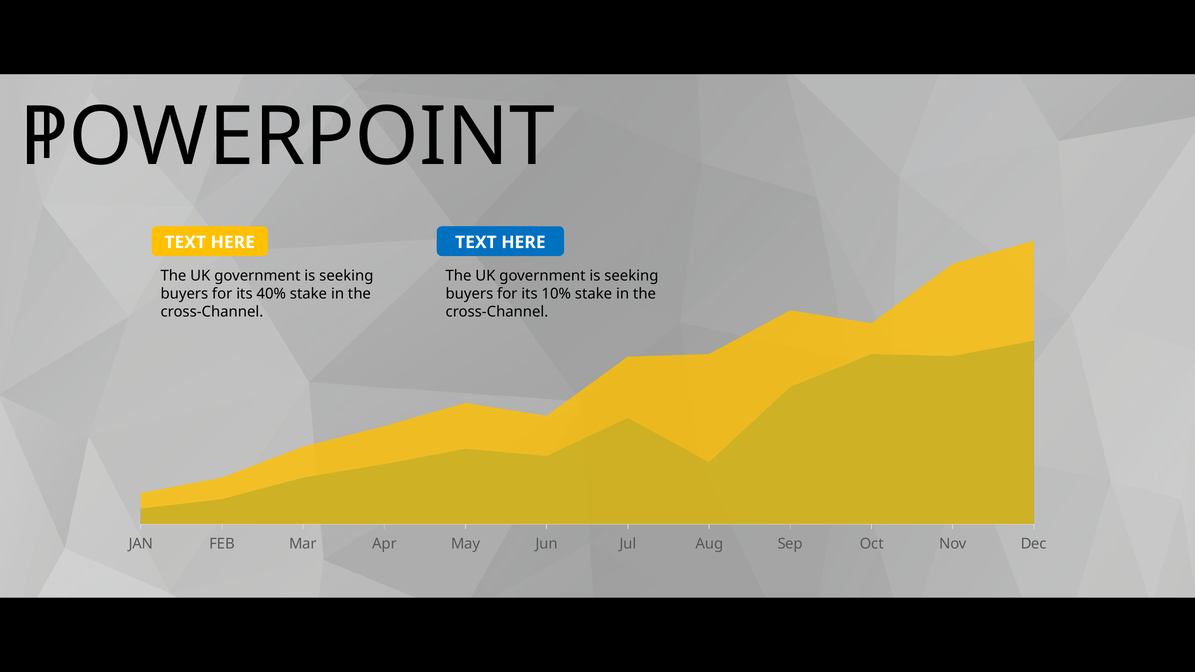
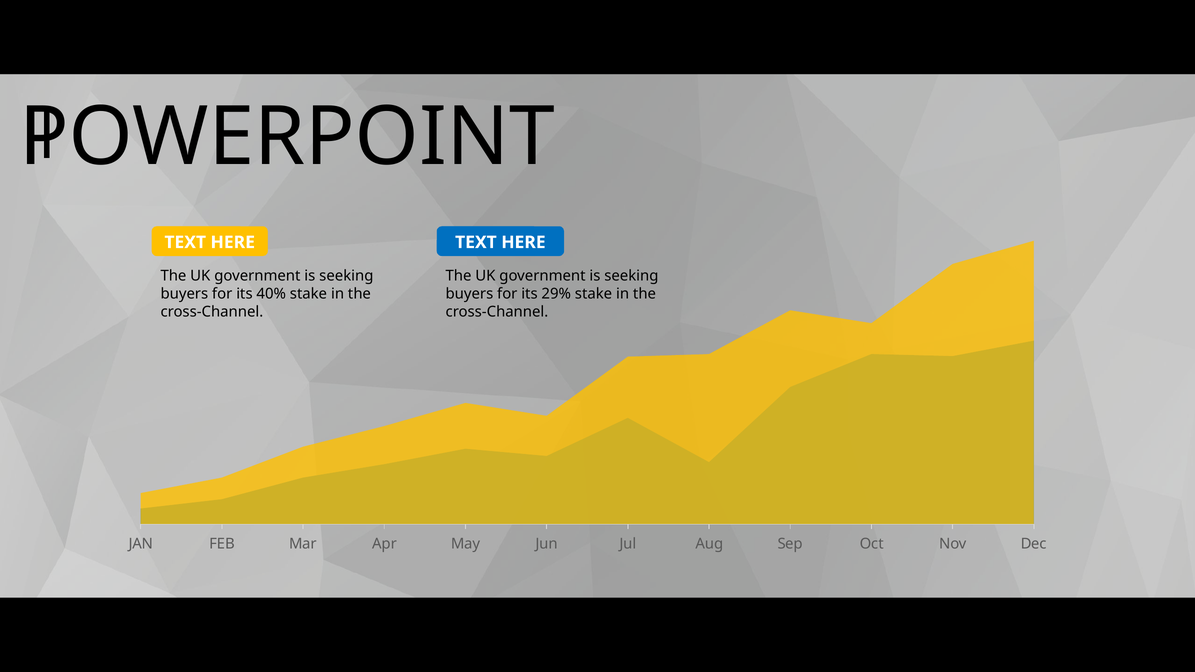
10%: 10% -> 29% (556, 294)
